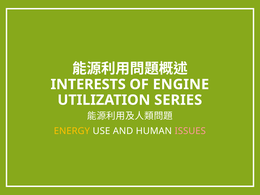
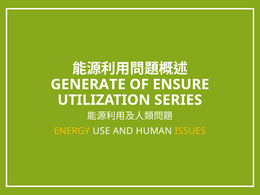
INTERESTS: INTERESTS -> GENERATE (88, 84)
ENGINE: ENGINE -> ENSURE (181, 84)
ISSUES colour: pink -> yellow (190, 131)
